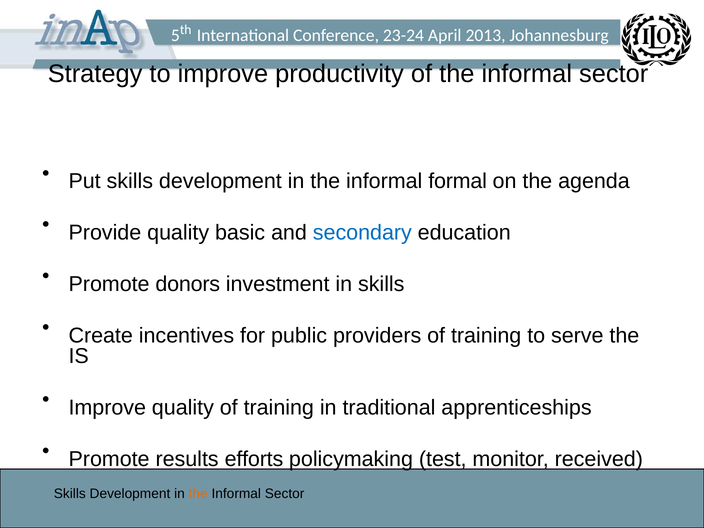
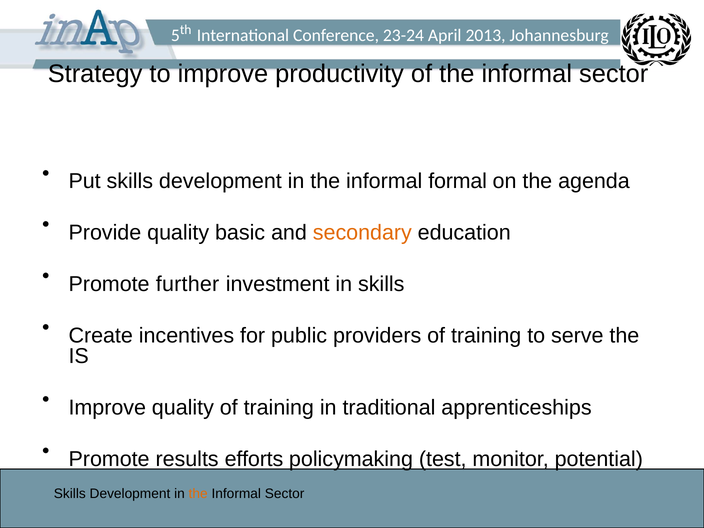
secondary colour: blue -> orange (362, 233)
donors: donors -> further (188, 284)
received: received -> potential (599, 459)
